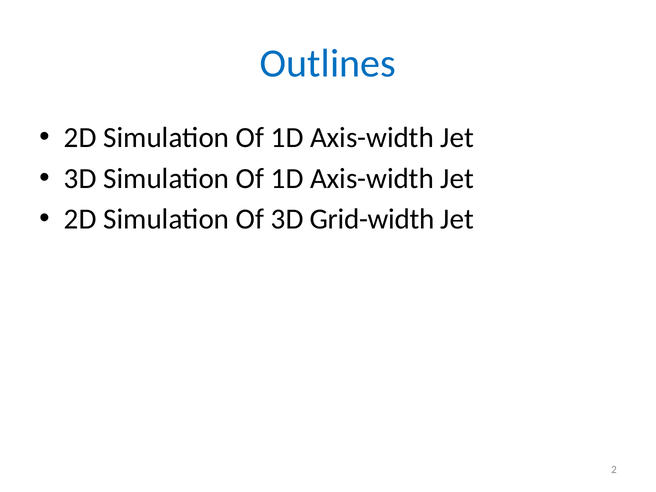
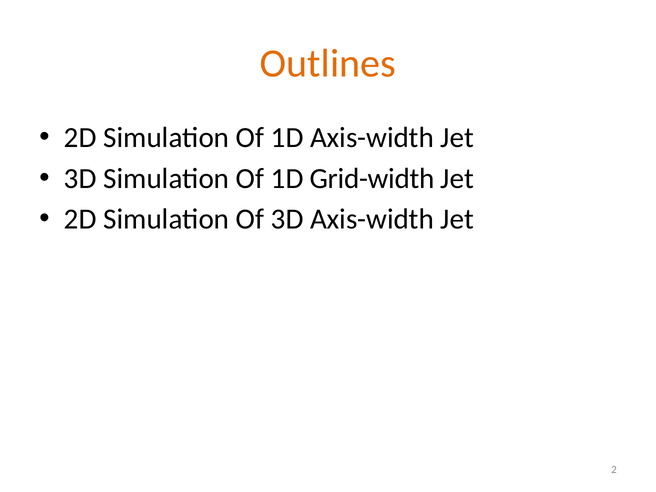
Outlines colour: blue -> orange (328, 64)
Axis-width: Axis-width -> Grid-width (372, 178)
3D Grid-width: Grid-width -> Axis-width (372, 219)
